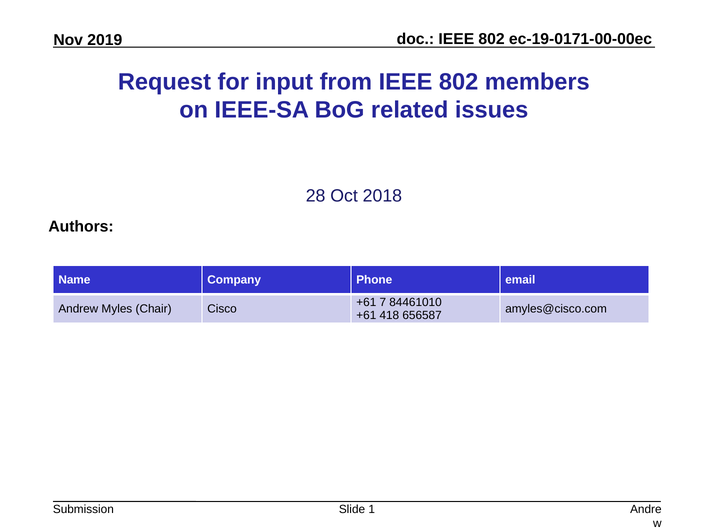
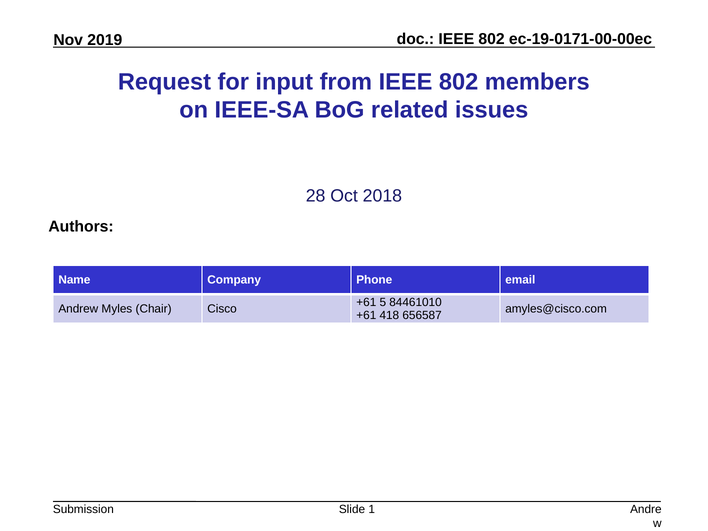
7: 7 -> 5 (383, 302)
